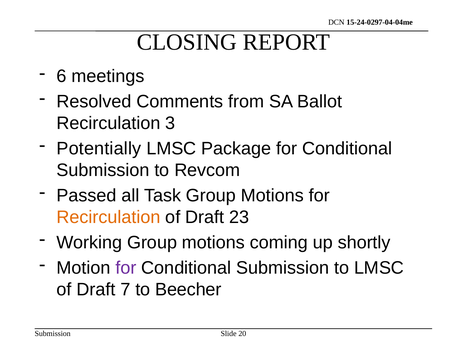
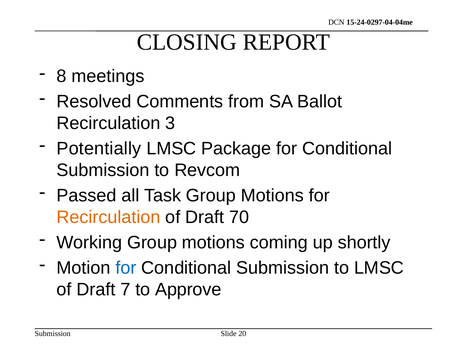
6: 6 -> 8 (62, 76)
23: 23 -> 70 (239, 217)
for colour: purple -> blue (126, 267)
Beecher: Beecher -> Approve (188, 289)
